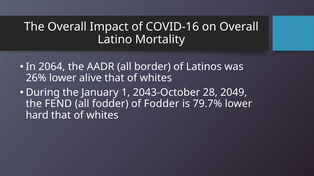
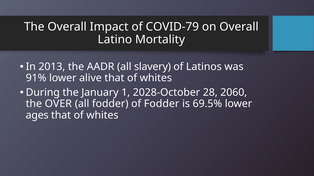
COVID-16: COVID-16 -> COVID-79 (172, 27)
2064: 2064 -> 2013 (52, 67)
border: border -> slavery (153, 67)
26%: 26% -> 91% (36, 78)
2043-October: 2043-October -> 2028-October (166, 93)
2049: 2049 -> 2060 (234, 93)
FEND: FEND -> OVER (58, 104)
79.7%: 79.7% -> 69.5% (207, 104)
hard: hard -> ages (37, 115)
